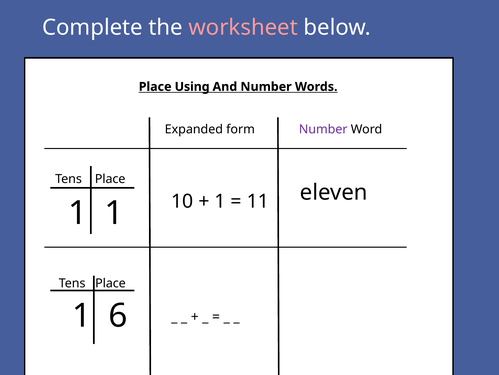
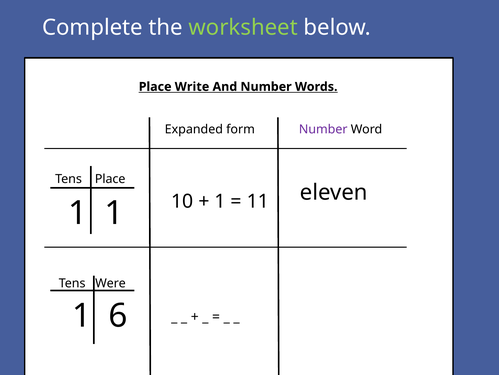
worksheet colour: pink -> light green (243, 28)
Using: Using -> Write (192, 87)
Place: Place -> Were (111, 283)
